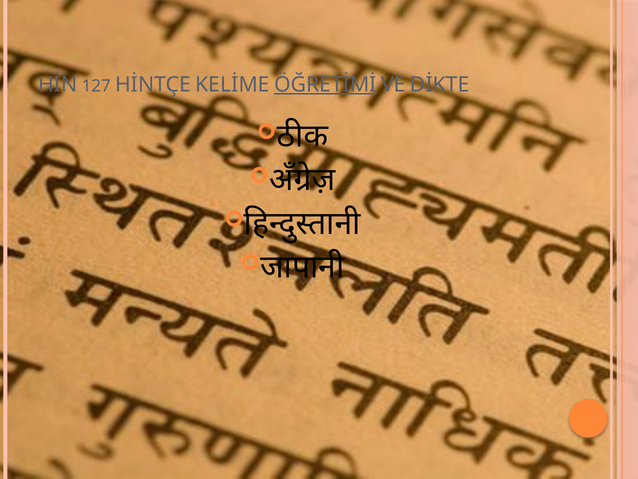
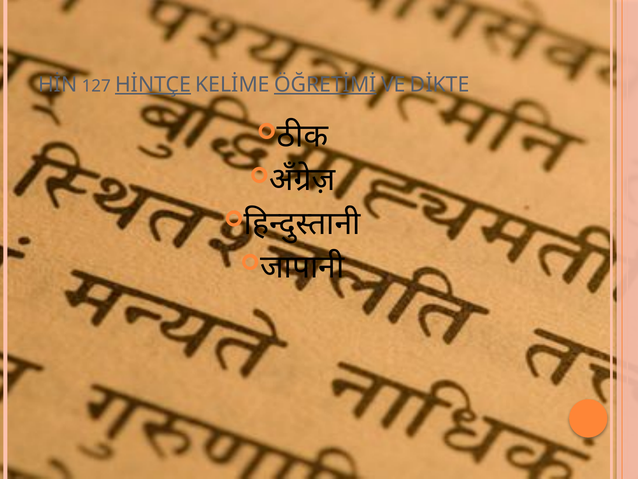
HİNTÇE underline: none -> present (153, 84)
